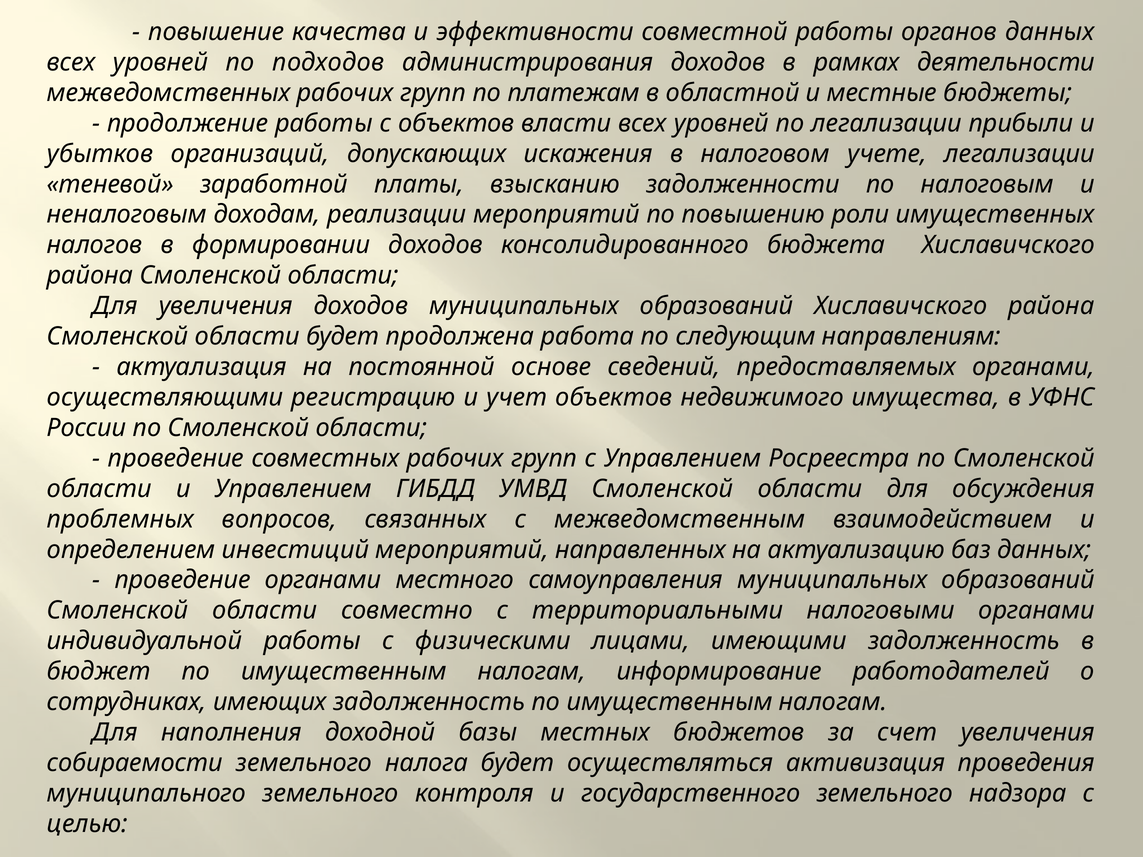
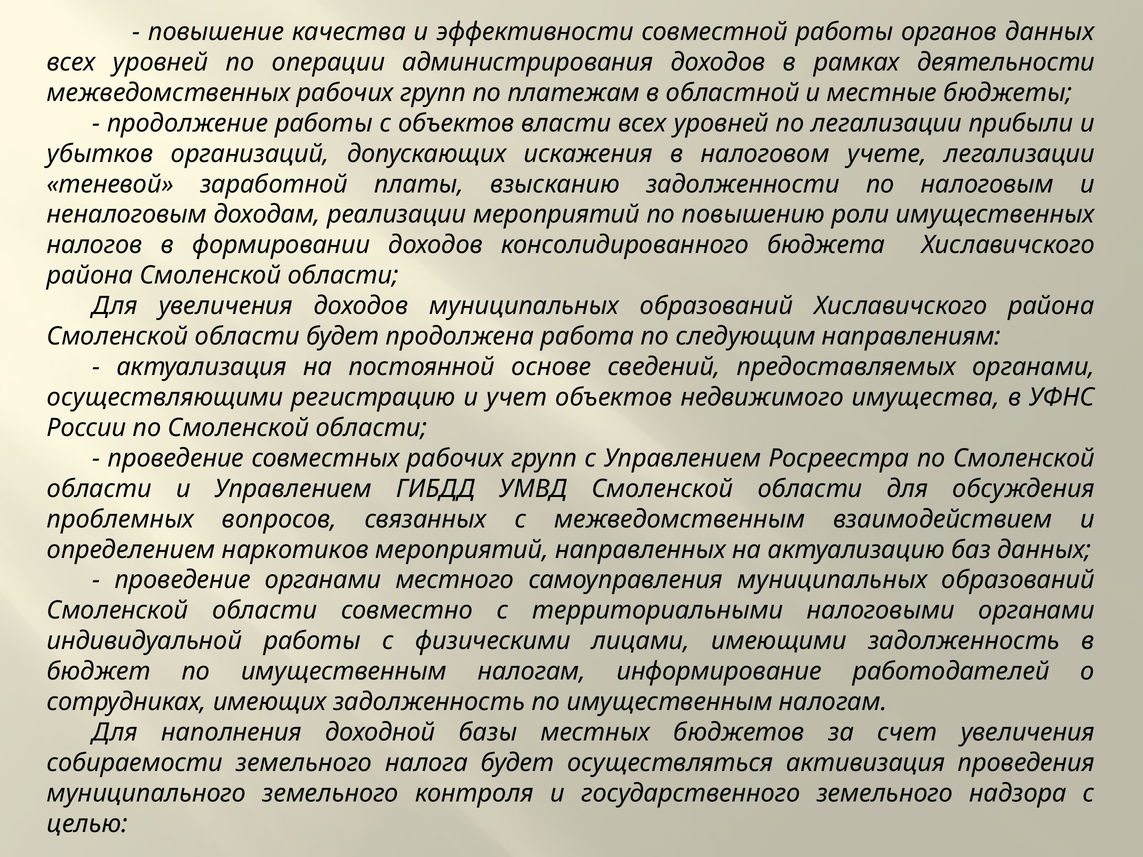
подходов: подходов -> операции (328, 62)
инвестиций: инвестиций -> наркотиков (296, 550)
